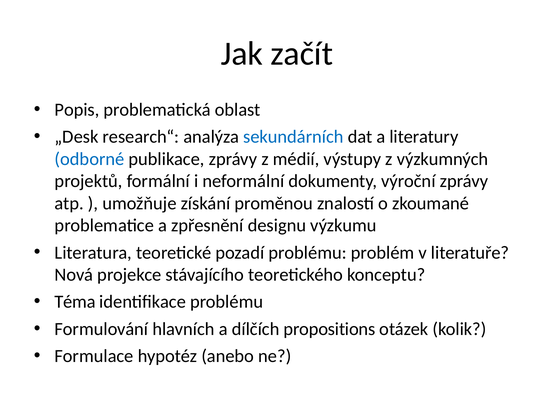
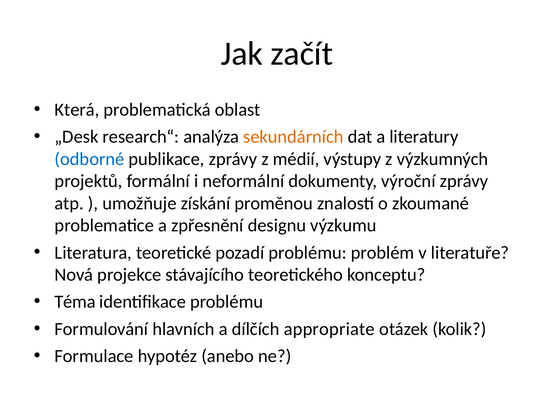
Popis: Popis -> Která (77, 109)
sekundárních colour: blue -> orange (293, 137)
propositions: propositions -> appropriate (329, 329)
